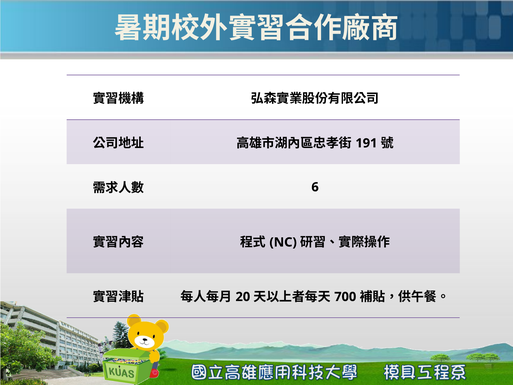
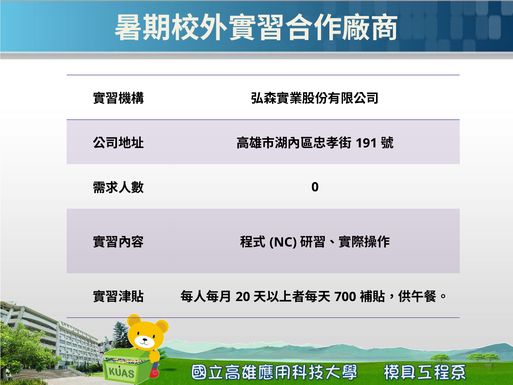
6: 6 -> 0 (315, 187)
